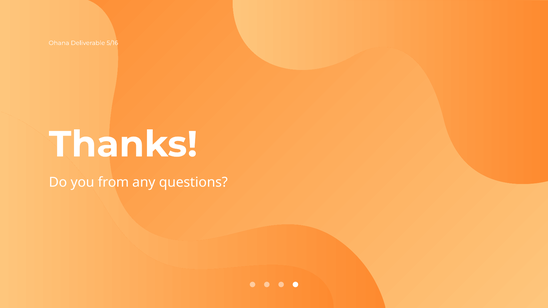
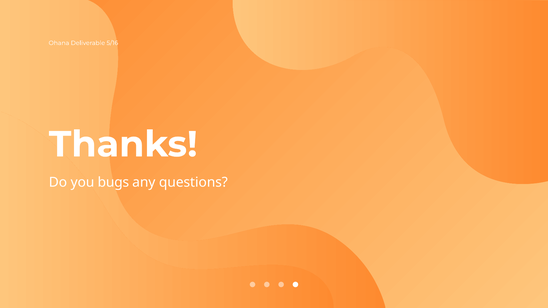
from: from -> bugs (113, 182)
